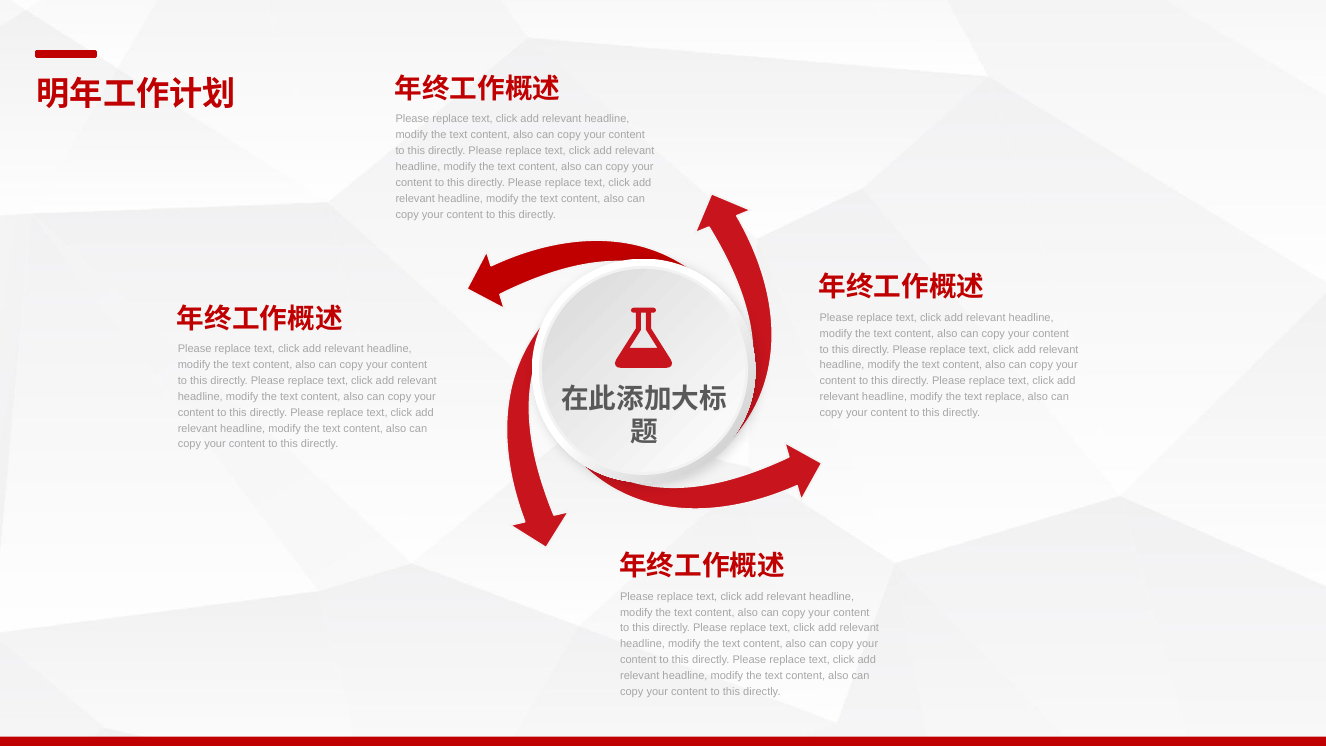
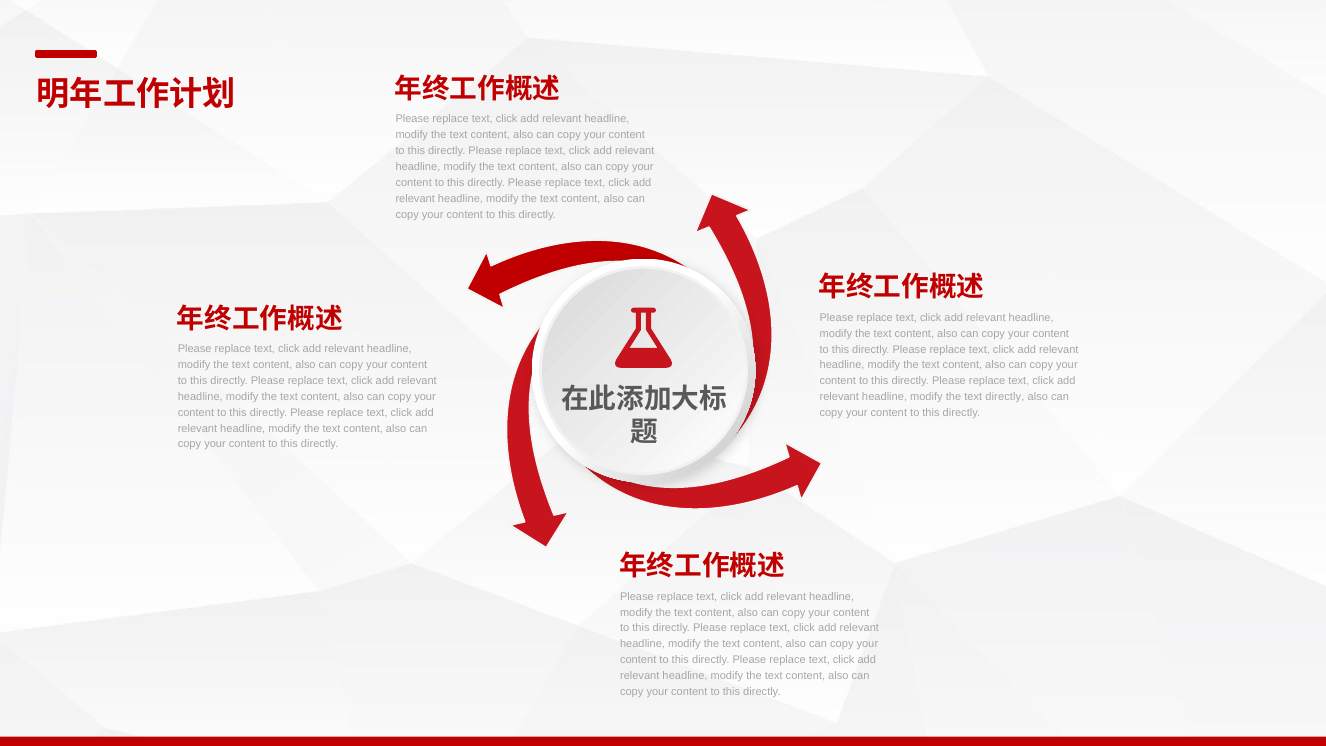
text replace: replace -> directly (1005, 397)
